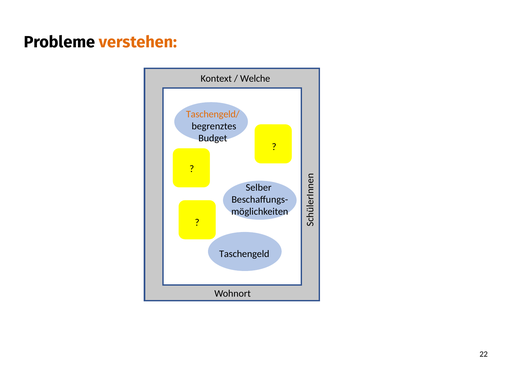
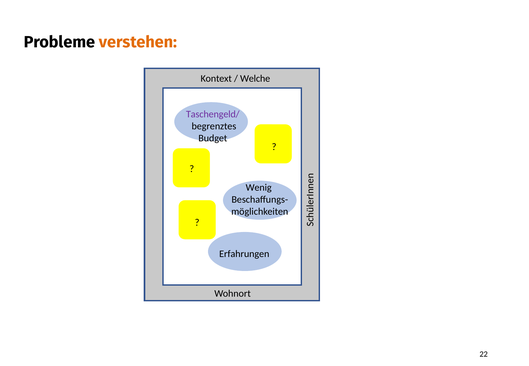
Taschengeld/ colour: orange -> purple (213, 114)
Selber: Selber -> Wenig (259, 188)
Taschengeld: Taschengeld -> Erfahrungen (244, 254)
